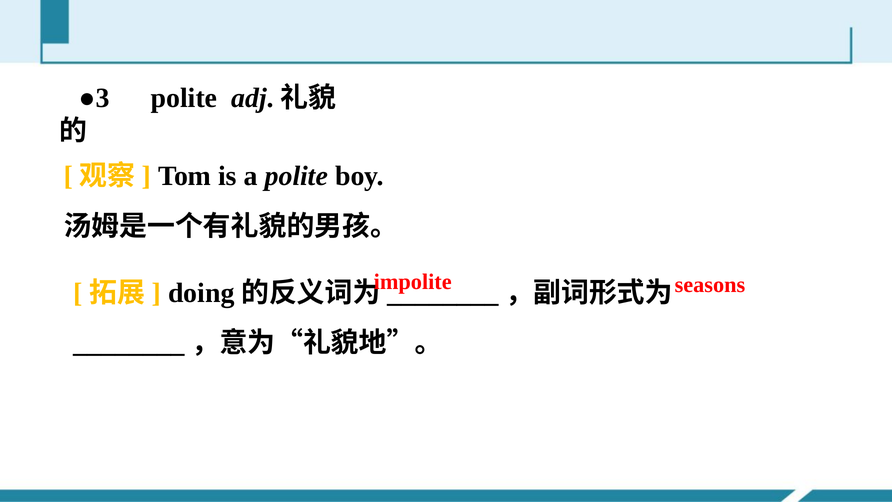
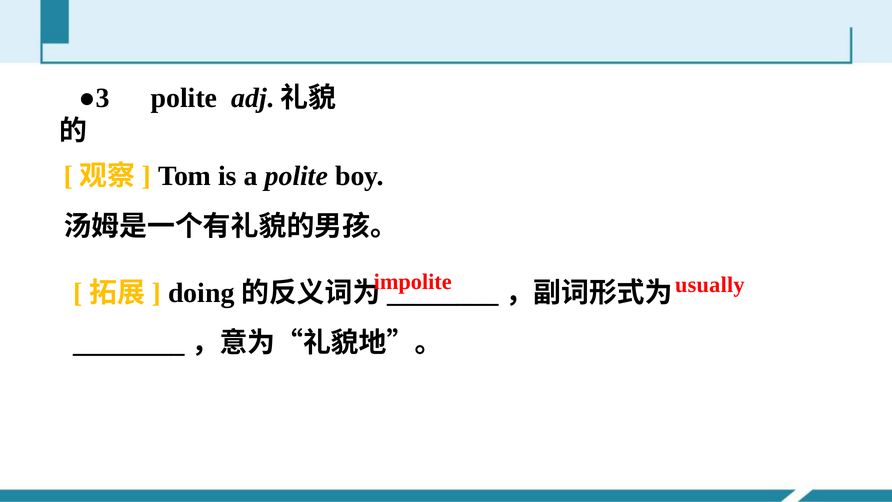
seasons: seasons -> usually (710, 285)
